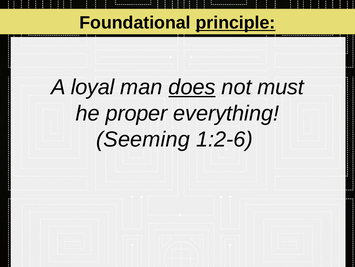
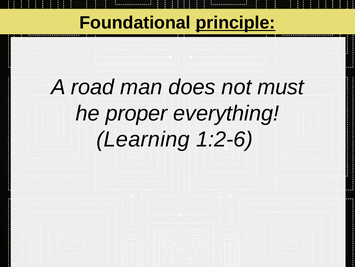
loyal: loyal -> road (93, 87)
does underline: present -> none (192, 87)
Seeming: Seeming -> Learning (143, 139)
